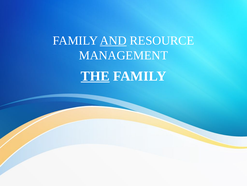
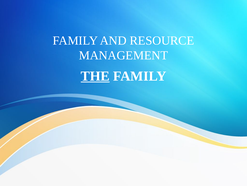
AND underline: present -> none (113, 40)
